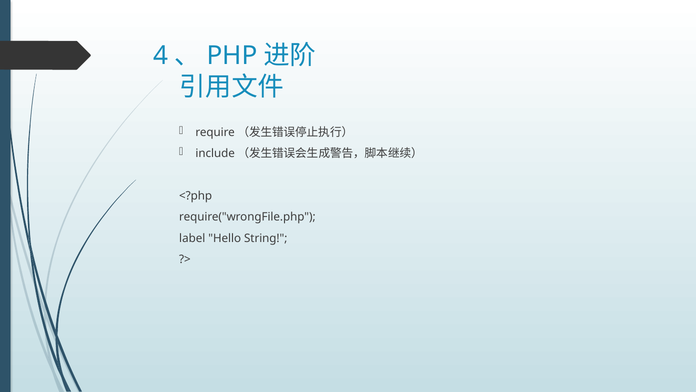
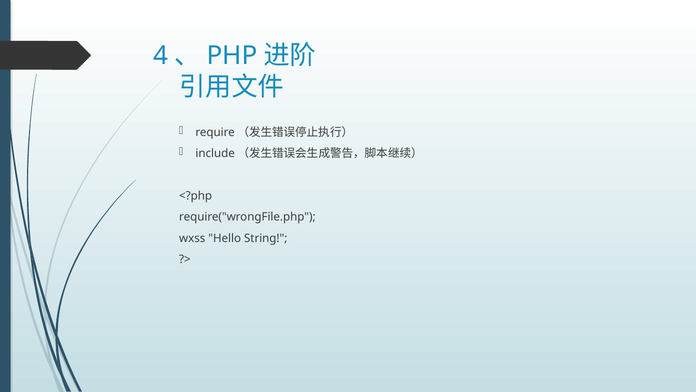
label: label -> wxss (192, 238)
